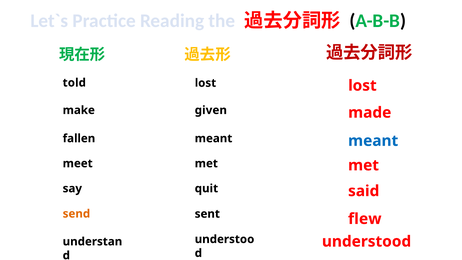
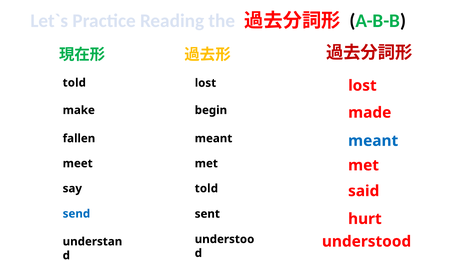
given: given -> begin (211, 110)
quit: quit -> told (206, 188)
send colour: orange -> blue (76, 214)
flew: flew -> hurt (365, 219)
